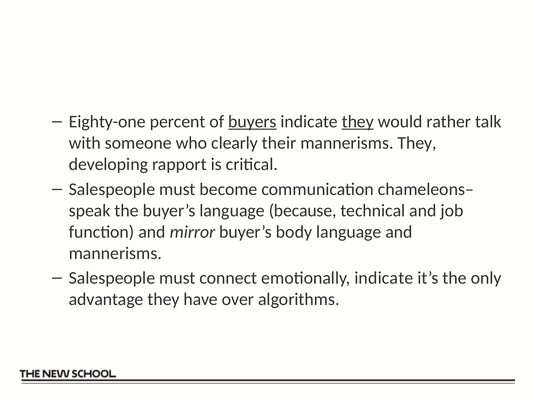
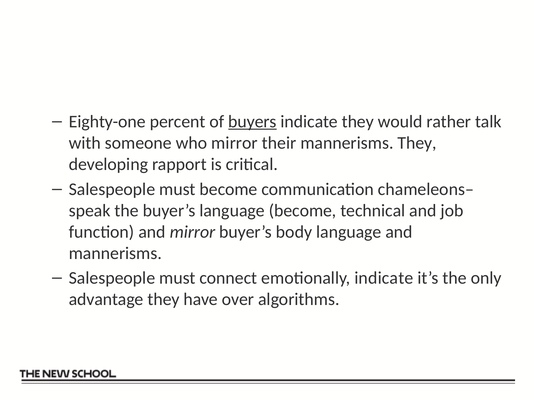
they underline: present -> none (358, 122)
who clearly: clearly -> mirror (235, 143)
language because: because -> become (303, 211)
